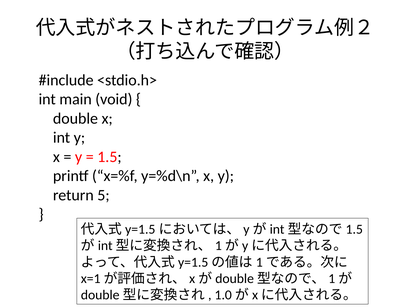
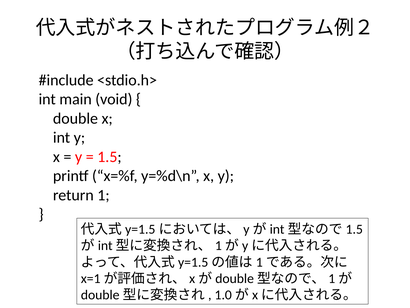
5: 5 -> 1 (103, 195)
